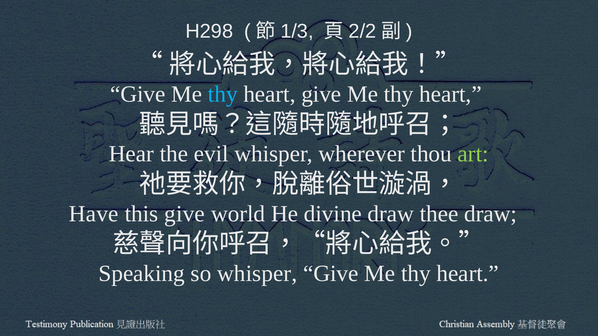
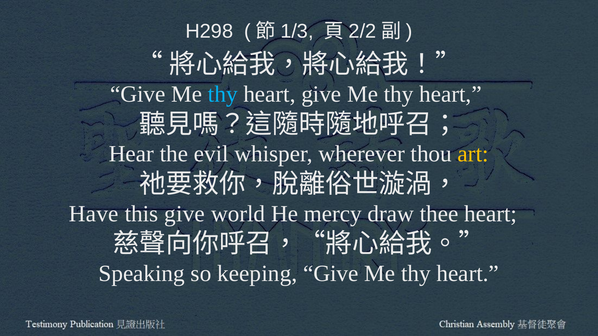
art colour: light green -> yellow (473, 154)
divine: divine -> mercy (333, 214)
thee draw: draw -> heart (491, 214)
so whisper: whisper -> keeping (257, 274)
